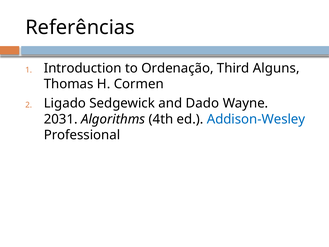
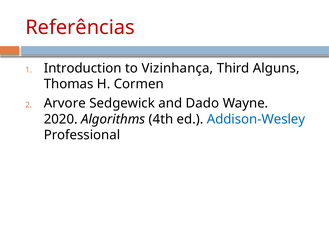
Referências colour: black -> red (80, 27)
Ordenação: Ordenação -> Vizinhança (177, 68)
Ligado: Ligado -> Arvore (65, 103)
2031: 2031 -> 2020 (61, 119)
